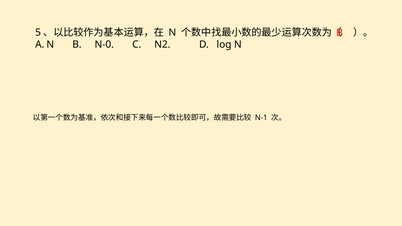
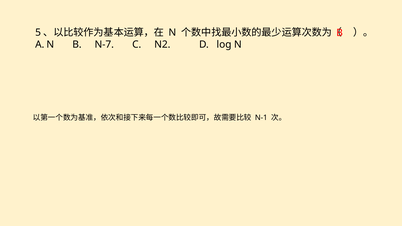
N-0: N-0 -> N-7 (104, 45)
